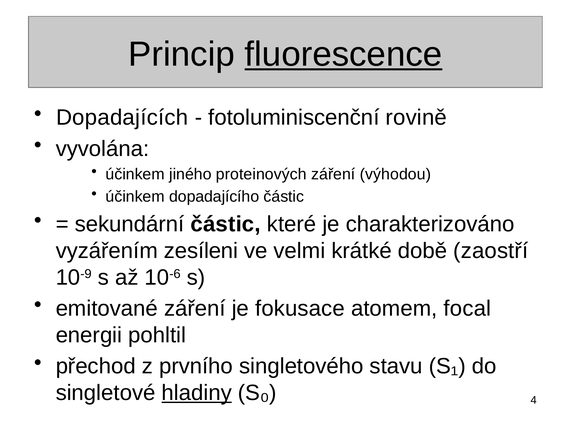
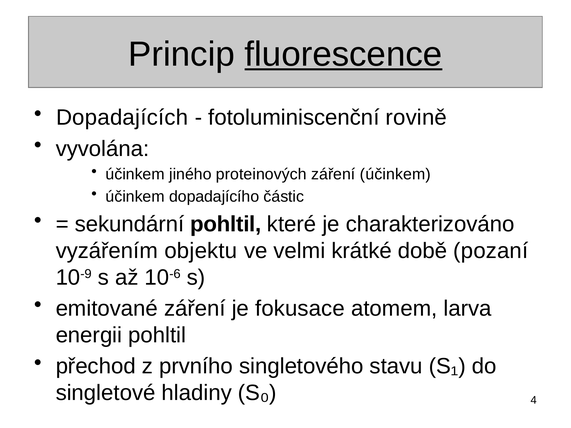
záření výhodou: výhodou -> účinkem (395, 174)
sekundární částic: částic -> pohltil (226, 224)
zesíleni: zesíleni -> objektu (201, 251)
zaostří: zaostří -> pozaní (491, 251)
focal: focal -> larva (467, 309)
hladiny underline: present -> none (197, 393)
